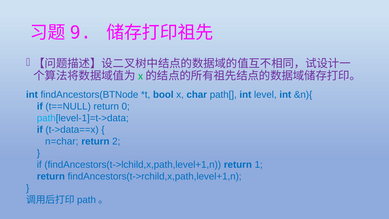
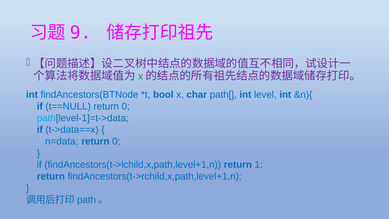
n=char: n=char -> n=data (62, 141)
2: 2 -> 0 (116, 141)
